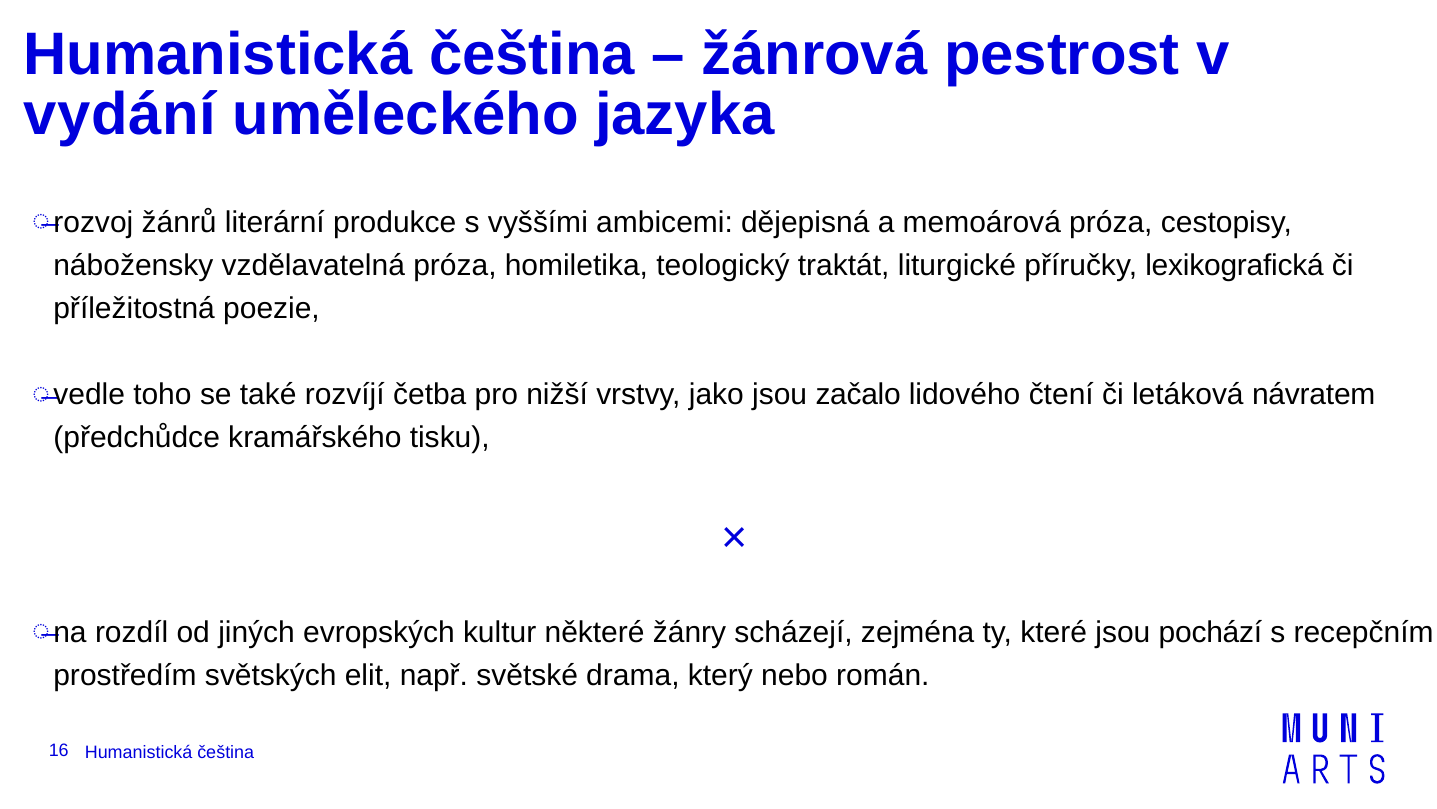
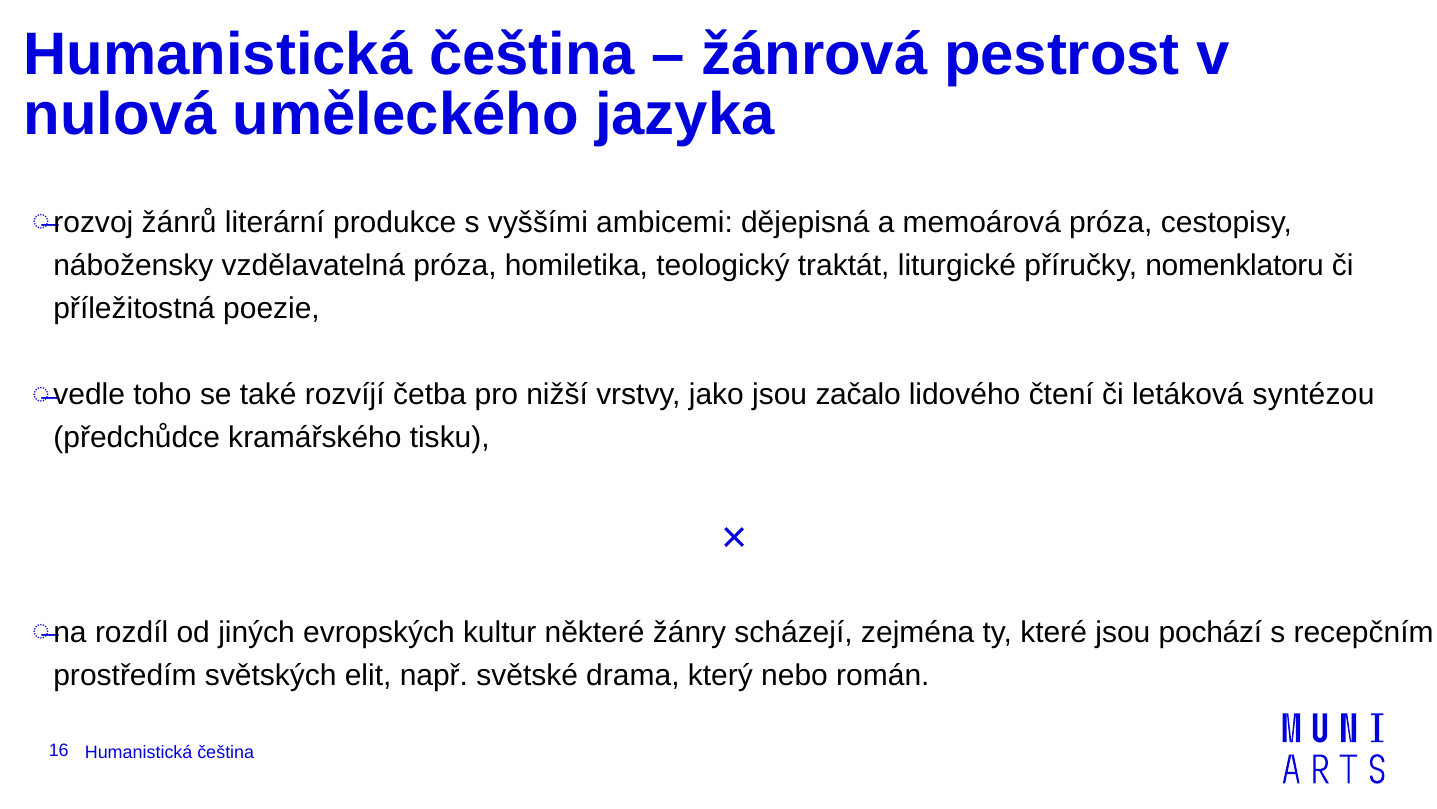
vydání: vydání -> nulová (120, 115)
lexikografická: lexikografická -> nomenklatoru (1235, 265)
návratem: návratem -> syntézou (1313, 395)
